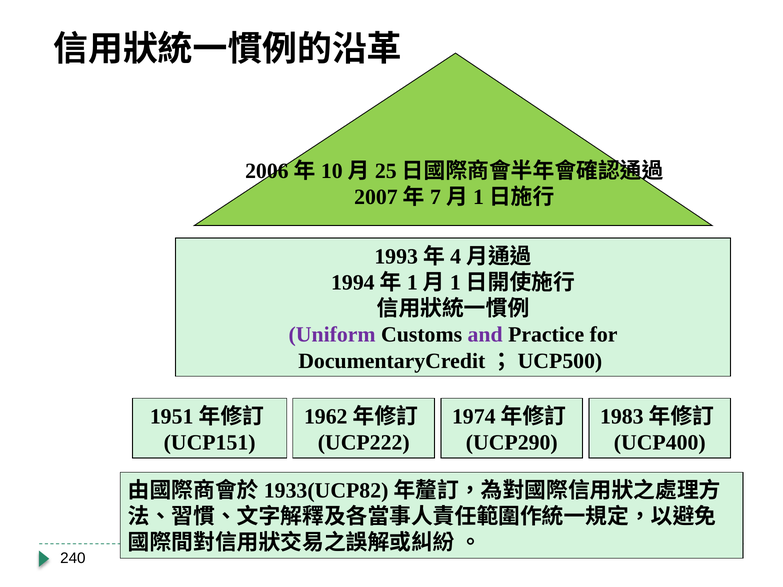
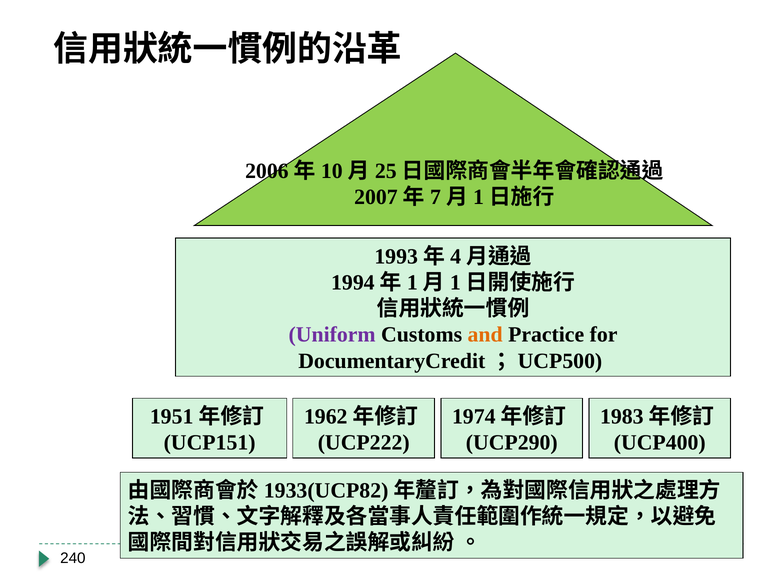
and colour: purple -> orange (485, 335)
